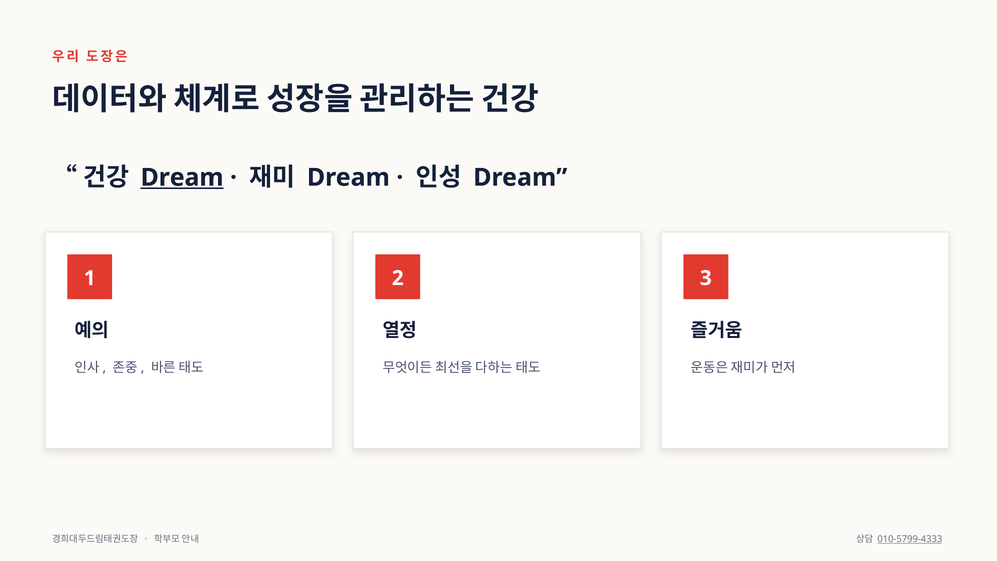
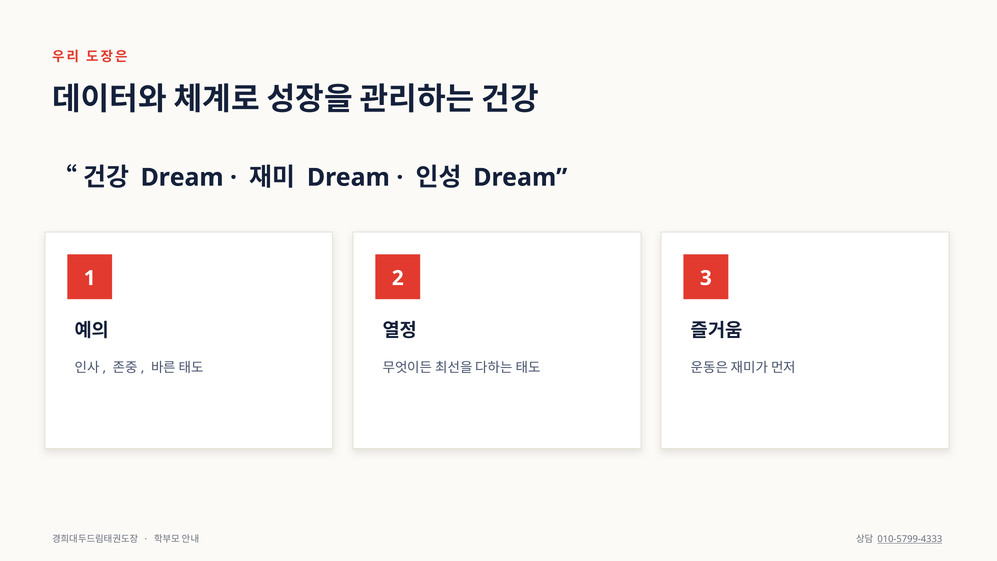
Dream underline: present -> none (182, 177)
